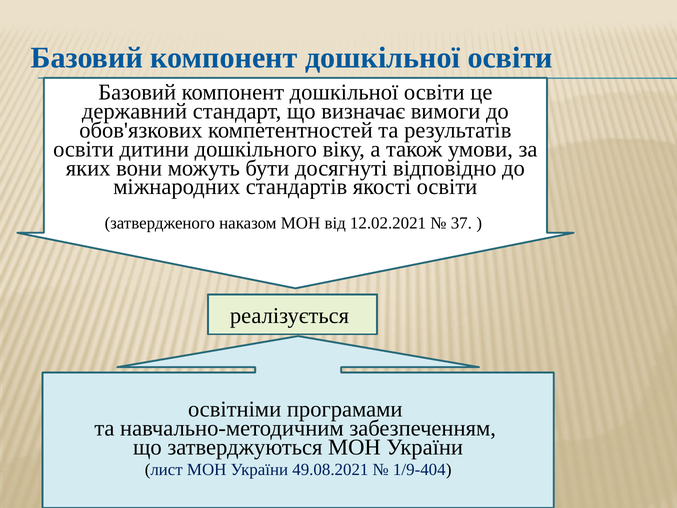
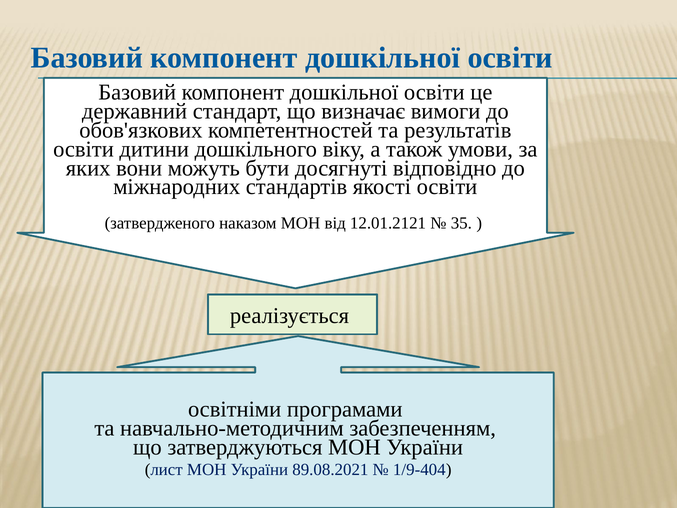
12.02.2021: 12.02.2021 -> 12.01.2121 (388, 223)
37: 37 -> 35 (461, 223)
49.08.2021: 49.08.2021 -> 89.08.2021 (330, 470)
